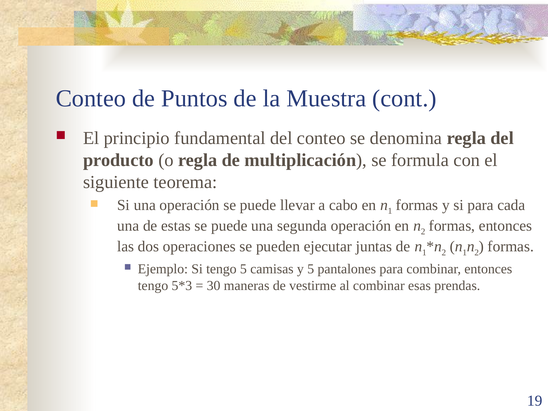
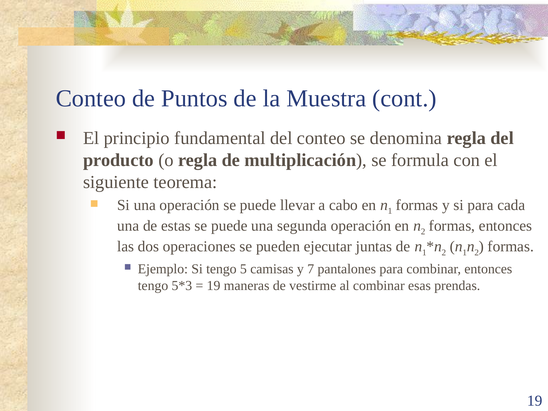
y 5: 5 -> 7 (311, 269)
30: 30 -> 19 (214, 286)
